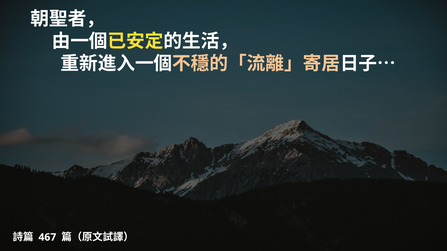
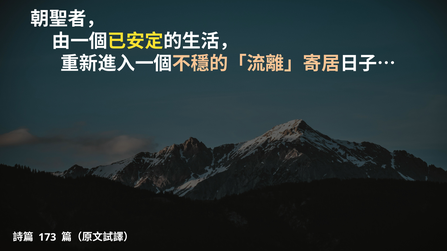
467: 467 -> 173 (47, 238)
